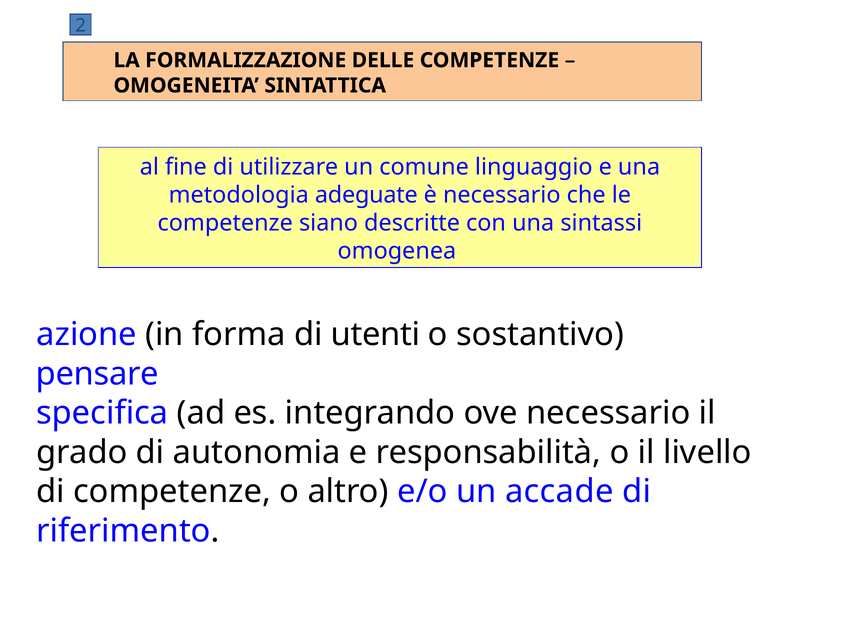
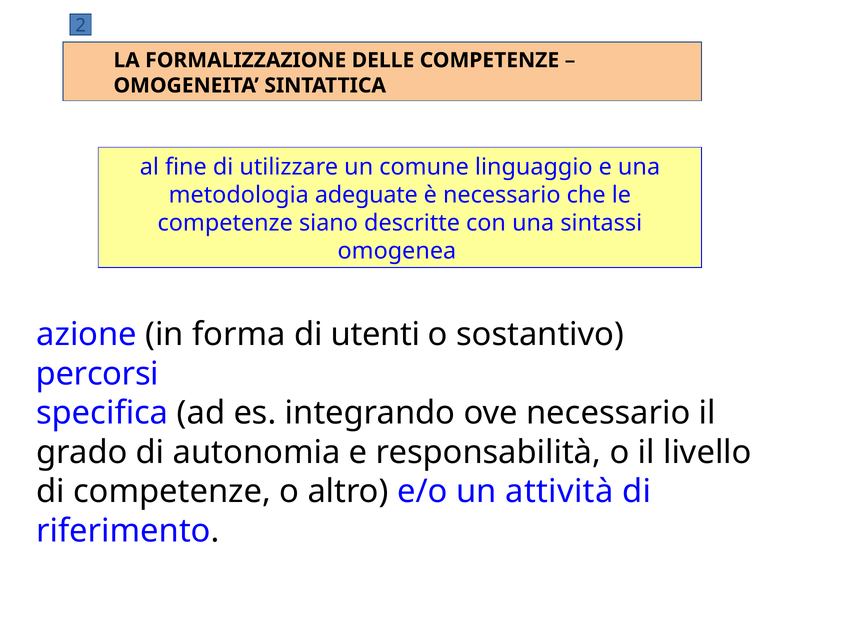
pensare: pensare -> percorsi (97, 374)
accade: accade -> attività (559, 492)
